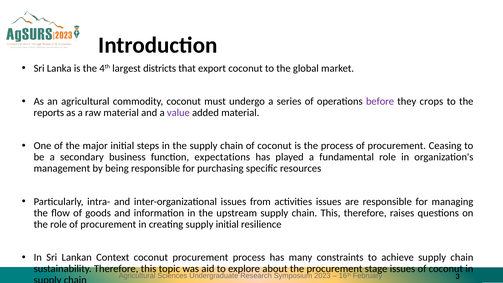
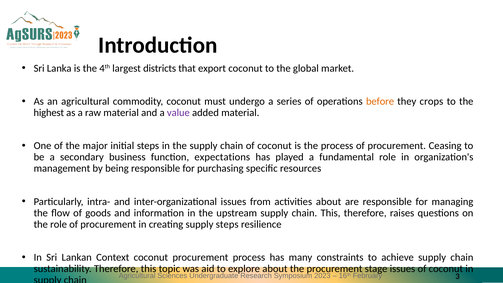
before colour: purple -> orange (380, 101)
reports: reports -> highest (49, 113)
activities issues: issues -> about (329, 202)
supply initial: initial -> steps (227, 224)
